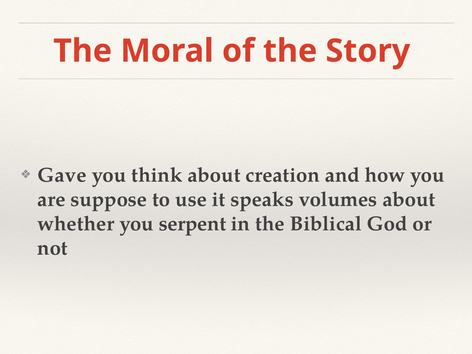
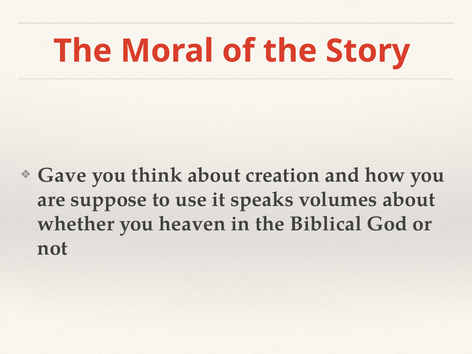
serpent: serpent -> heaven (192, 224)
